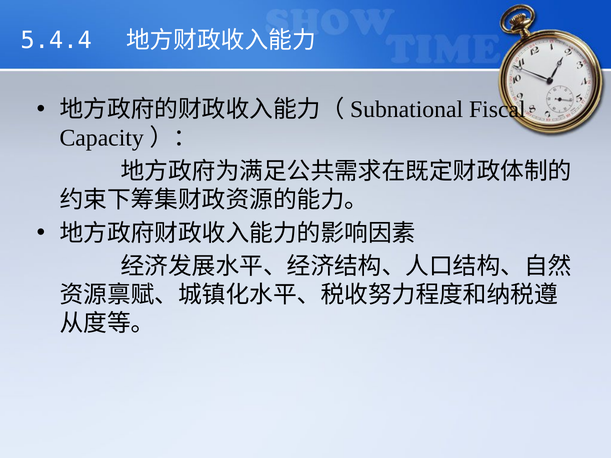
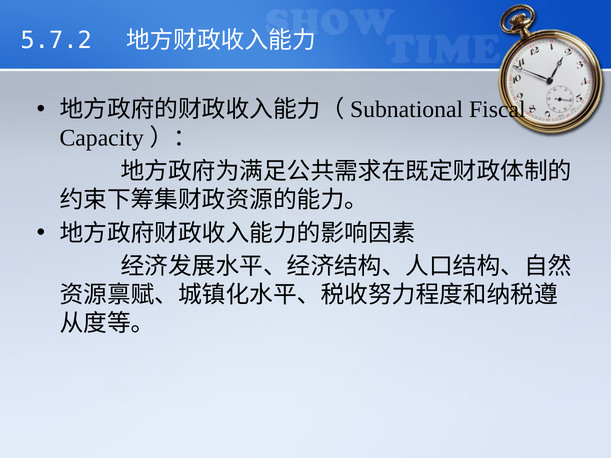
5.4.4: 5.4.4 -> 5.7.2 (56, 40)
